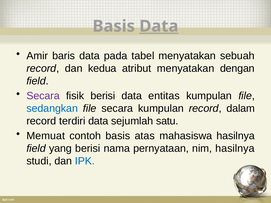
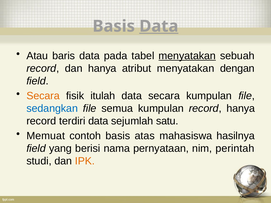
Amir: Amir -> Atau (37, 56)
menyatakan underline: none -> present (187, 56)
dan kedua: kedua -> hanya (102, 68)
Secara colour: purple -> orange (43, 96)
fisik berisi: berisi -> itulah (103, 96)
data entitas: entitas -> secara (164, 96)
file secara: secara -> semua (117, 109)
record dalam: dalam -> hanya (241, 109)
nim hasilnya: hasilnya -> perintah (235, 149)
IPK colour: blue -> orange (85, 161)
